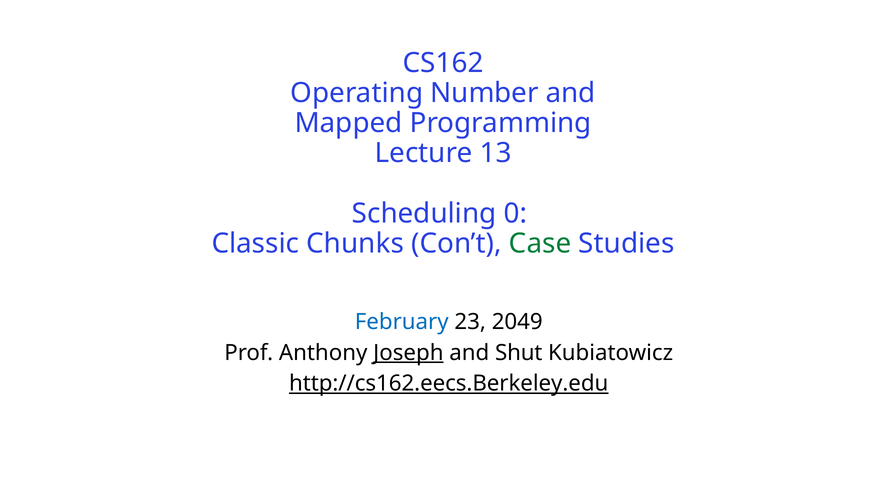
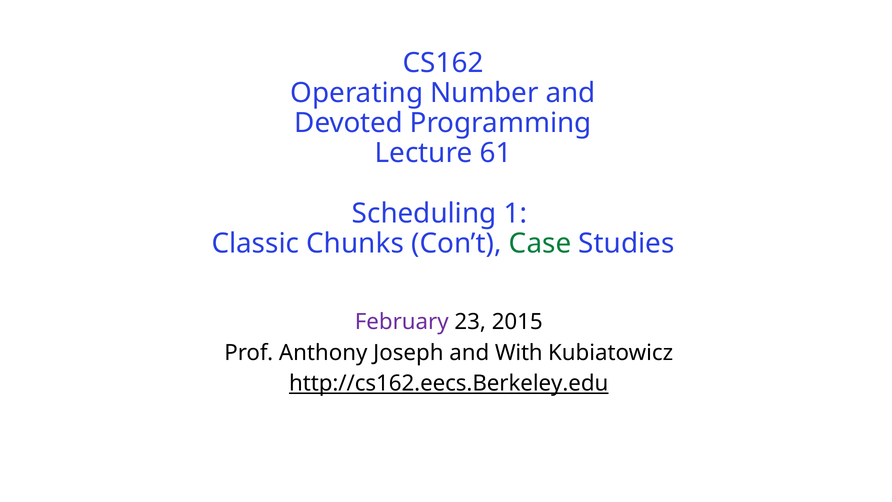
Mapped: Mapped -> Devoted (349, 123)
13: 13 -> 61 (496, 153)
0: 0 -> 1 (515, 213)
February colour: blue -> purple (402, 322)
2049: 2049 -> 2015 (517, 322)
Joseph underline: present -> none (408, 353)
Shut: Shut -> With (519, 353)
